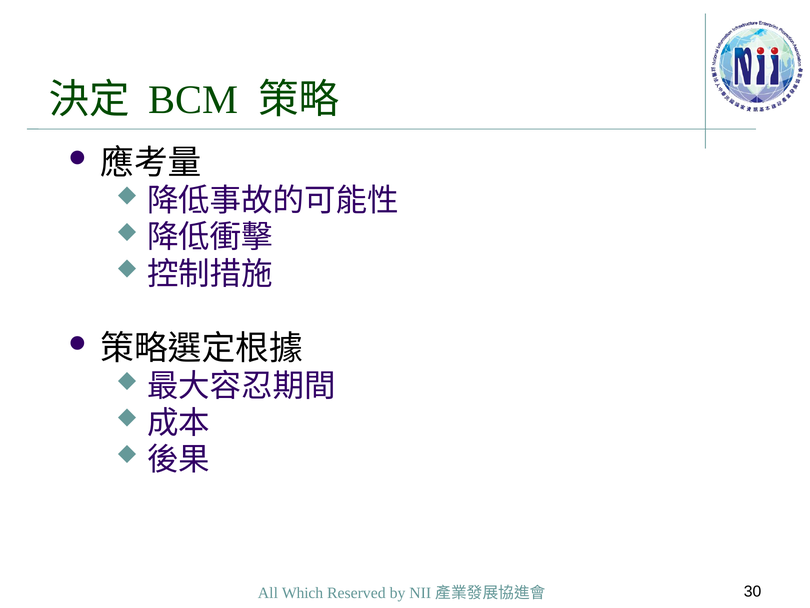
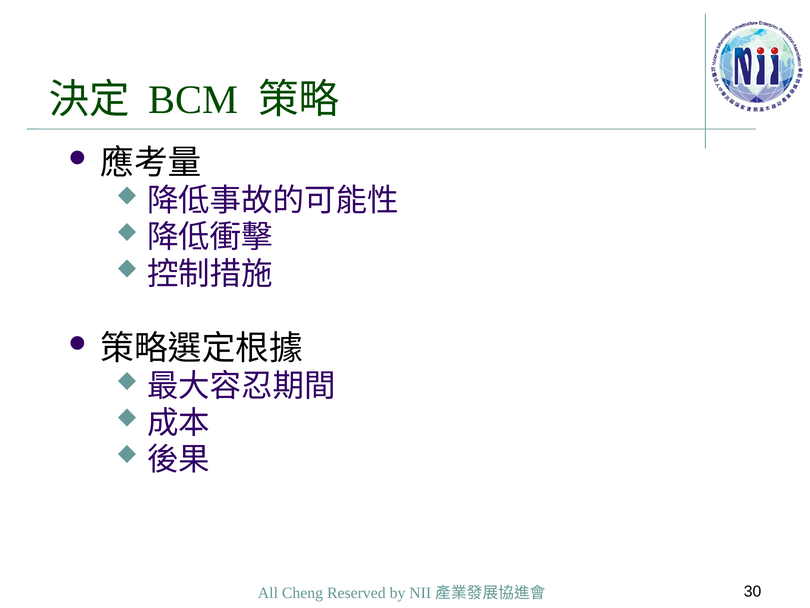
Which: Which -> Cheng (302, 593)
